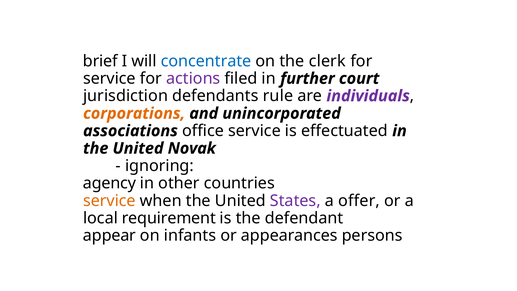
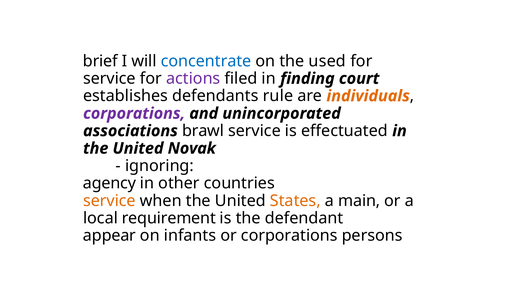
clerk: clerk -> used (327, 61)
further: further -> finding (307, 78)
jurisdiction: jurisdiction -> establishes (126, 96)
individuals colour: purple -> orange (368, 96)
corporations colour: orange -> purple (134, 113)
office: office -> brawl (203, 131)
States colour: purple -> orange (295, 201)
offer: offer -> main (359, 201)
or appearances: appearances -> corporations (289, 236)
